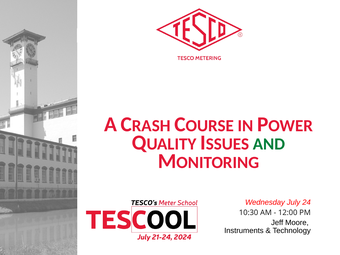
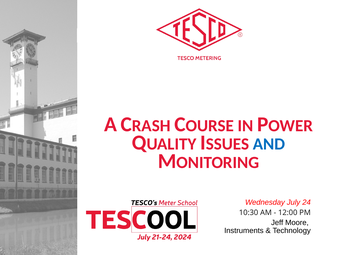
AND colour: green -> blue (269, 144)
